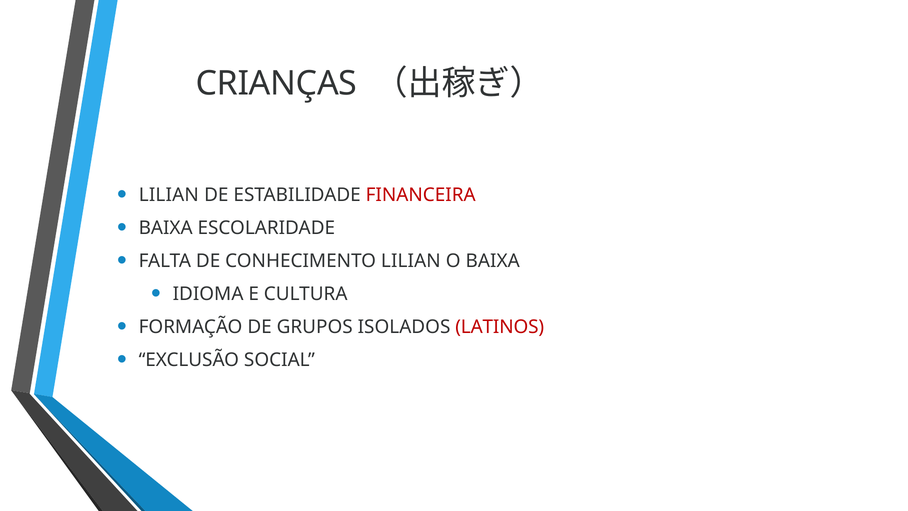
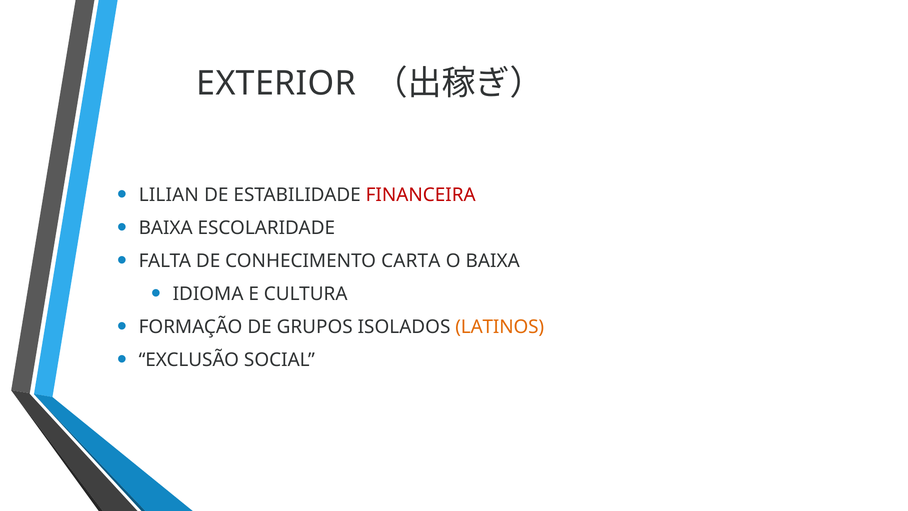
CRIANÇAS: CRIANÇAS -> EXTERIOR (276, 84)
CONHECIMENTO LILIAN: LILIAN -> CARTA (411, 261)
LATINOS colour: red -> orange (500, 327)
